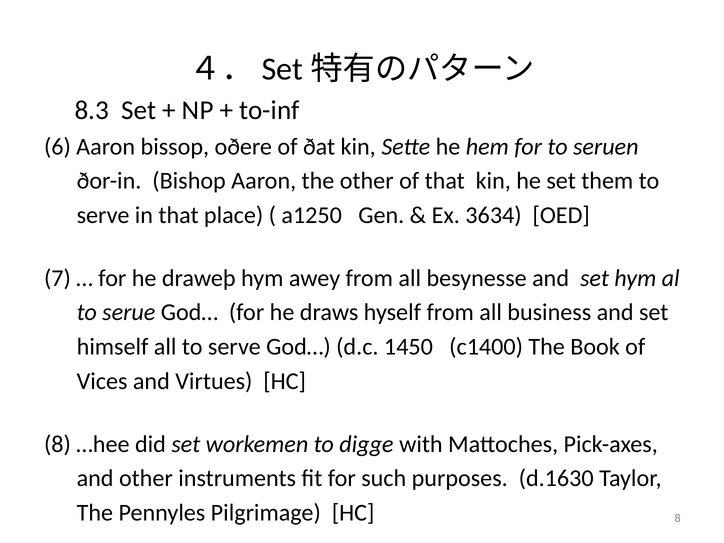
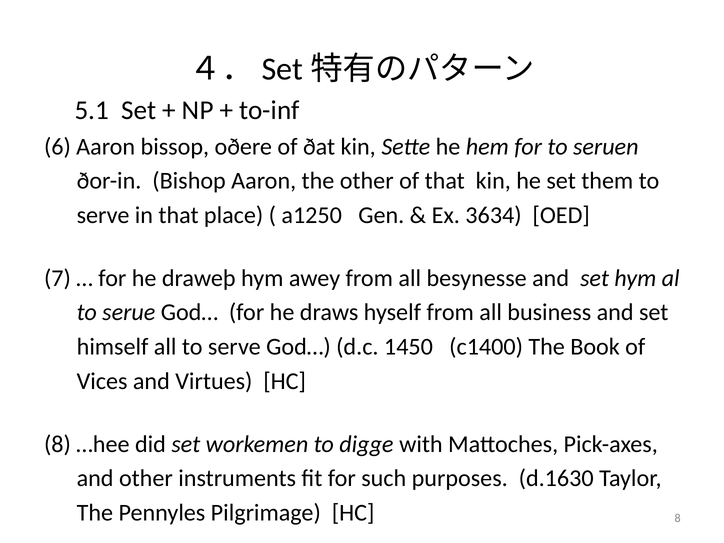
8.3: 8.3 -> 5.1 (92, 111)
